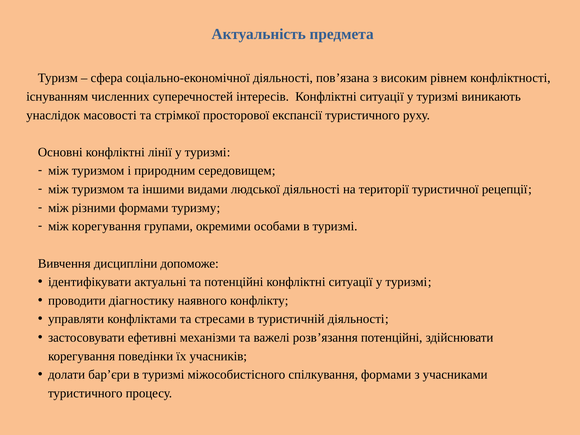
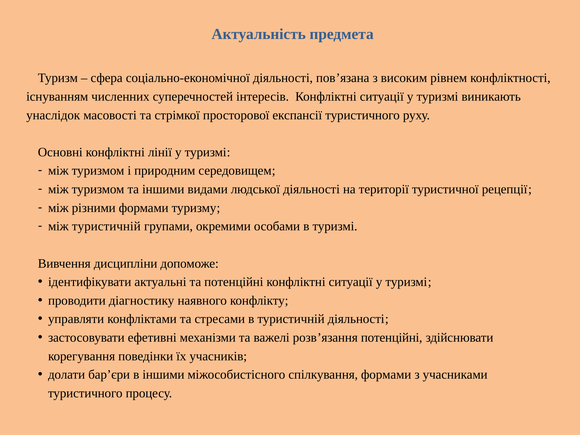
між корегування: корегування -> туристичній (106, 226)
бар’єри в туризмі: туризмі -> іншими (163, 375)
